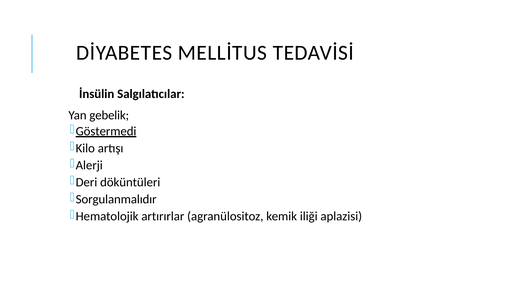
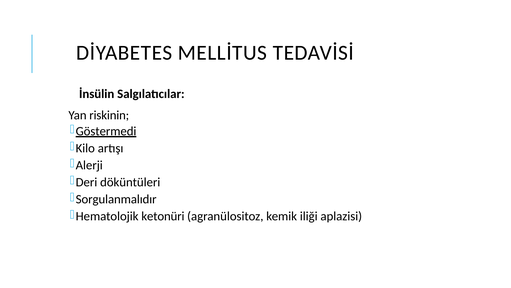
gebelik: gebelik -> riskinin (109, 115)
artırırlar: artırırlar -> ketonüri (163, 216)
